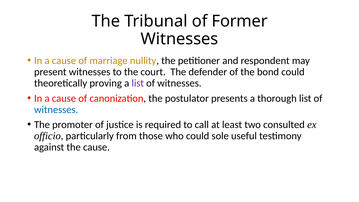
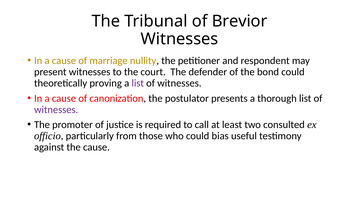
Former: Former -> Brevior (240, 21)
witnesses colour: blue -> purple (56, 110)
sole: sole -> bias (220, 136)
